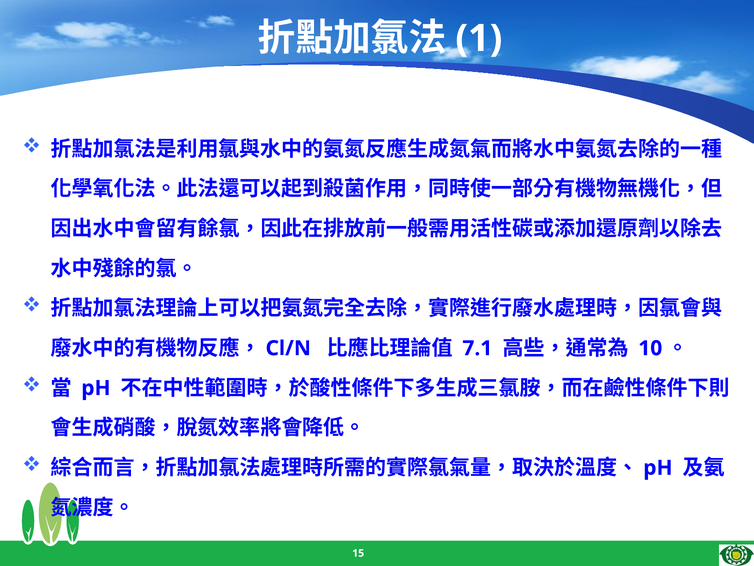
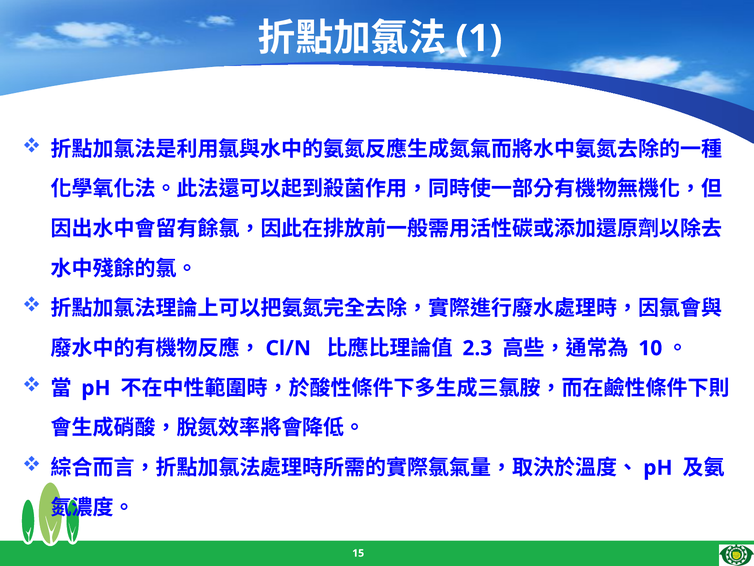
7.1: 7.1 -> 2.3 (477, 348)
